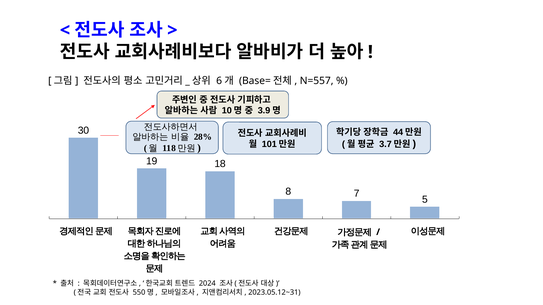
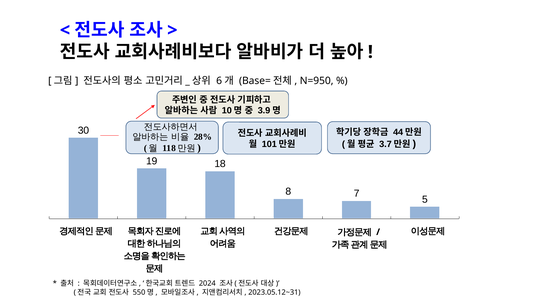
N=557: N=557 -> N=950 (317, 81)
